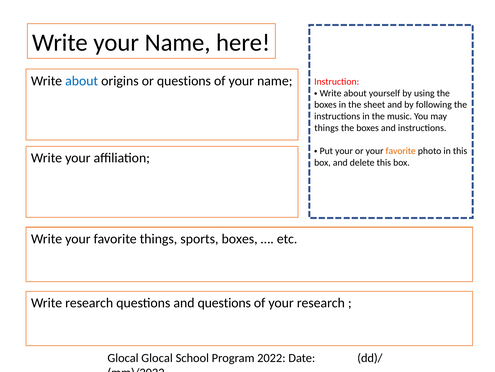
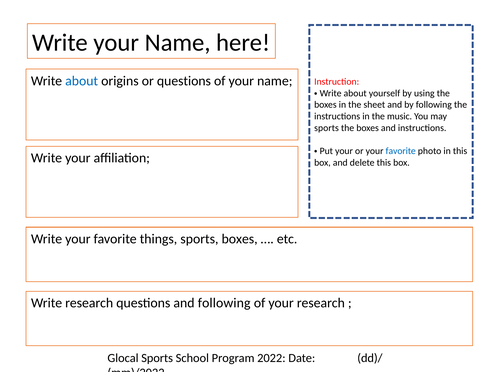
things: things -> sports (327, 128)
favorite colour: orange -> blue (401, 151)
and questions: questions -> following (224, 302)
Glocal Glocal: Glocal -> Sports (157, 357)
